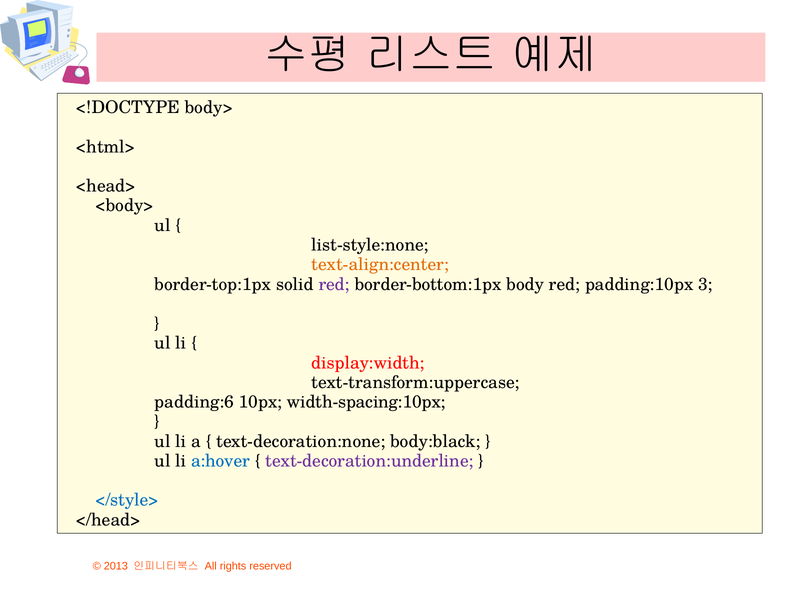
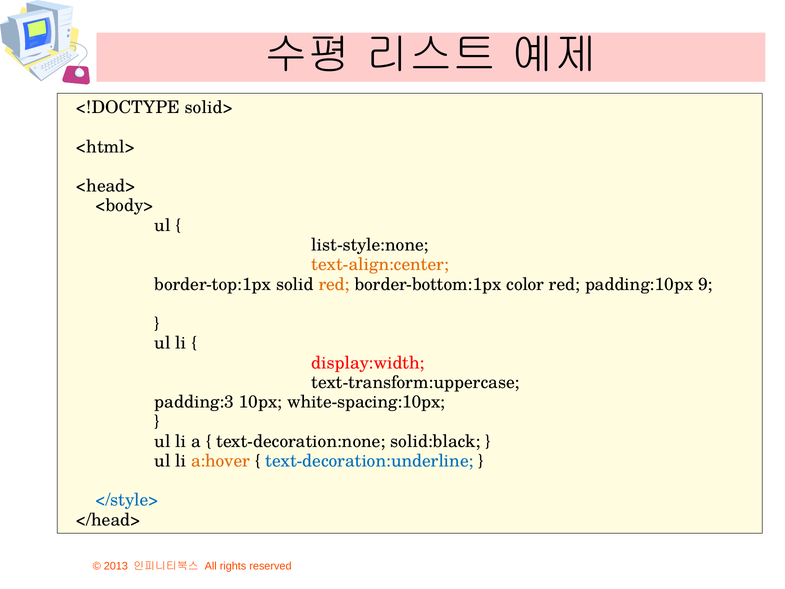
body>: body> -> solid> (209, 108)
red colour: purple -> orange (334, 284)
body: body -> color (525, 284)
3: 3 -> 9 (706, 284)
padding:6: padding:6 -> padding:3 (194, 402)
width-spacing:10px: width-spacing:10px -> white-spacing:10px (366, 402)
body:black: body:black -> solid:black (435, 441)
a:hover colour: blue -> orange (221, 461)
text-decoration:underline colour: purple -> blue (369, 461)
